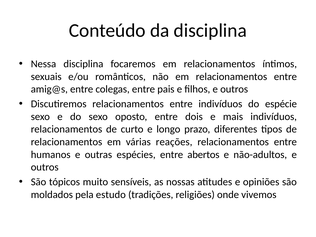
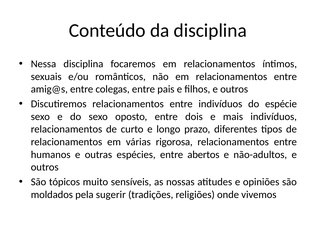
reações: reações -> rigorosa (174, 142)
estudo: estudo -> sugerir (111, 195)
